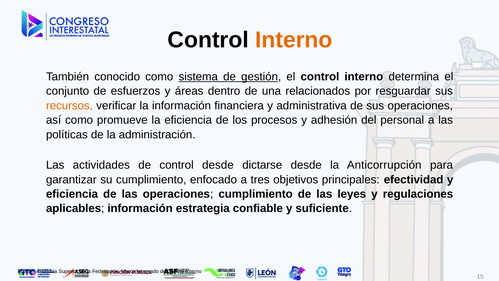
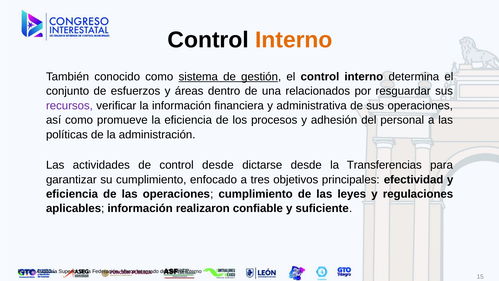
recursos colour: orange -> purple (69, 106)
Anticorrupción: Anticorrupción -> Transferencias (384, 165)
estrategia: estrategia -> realizaron (203, 208)
